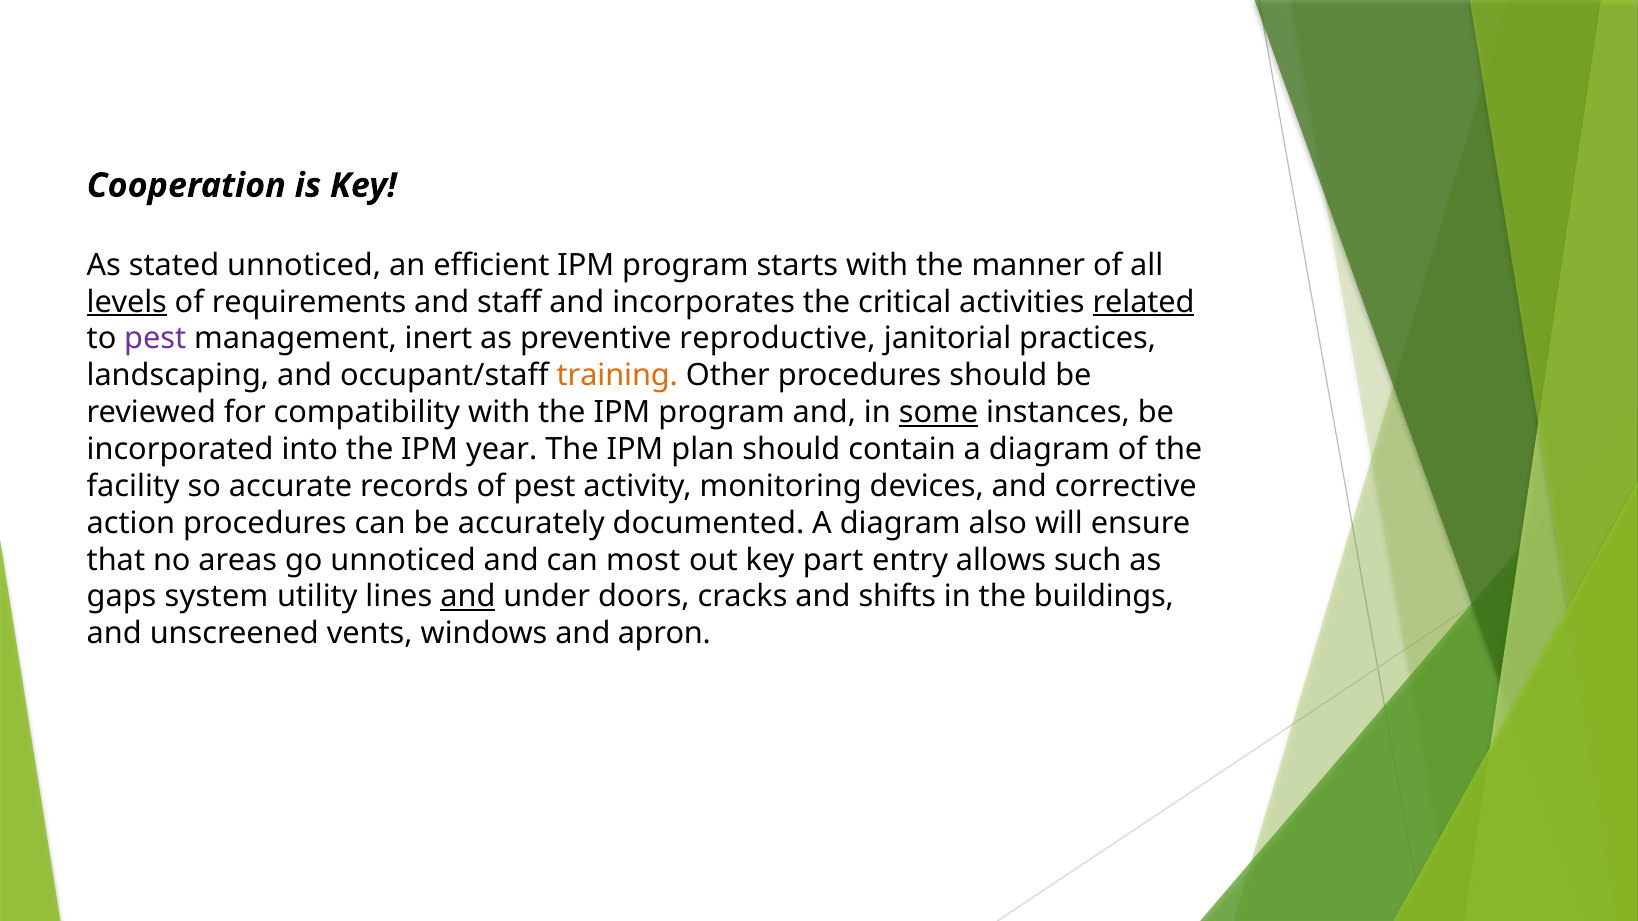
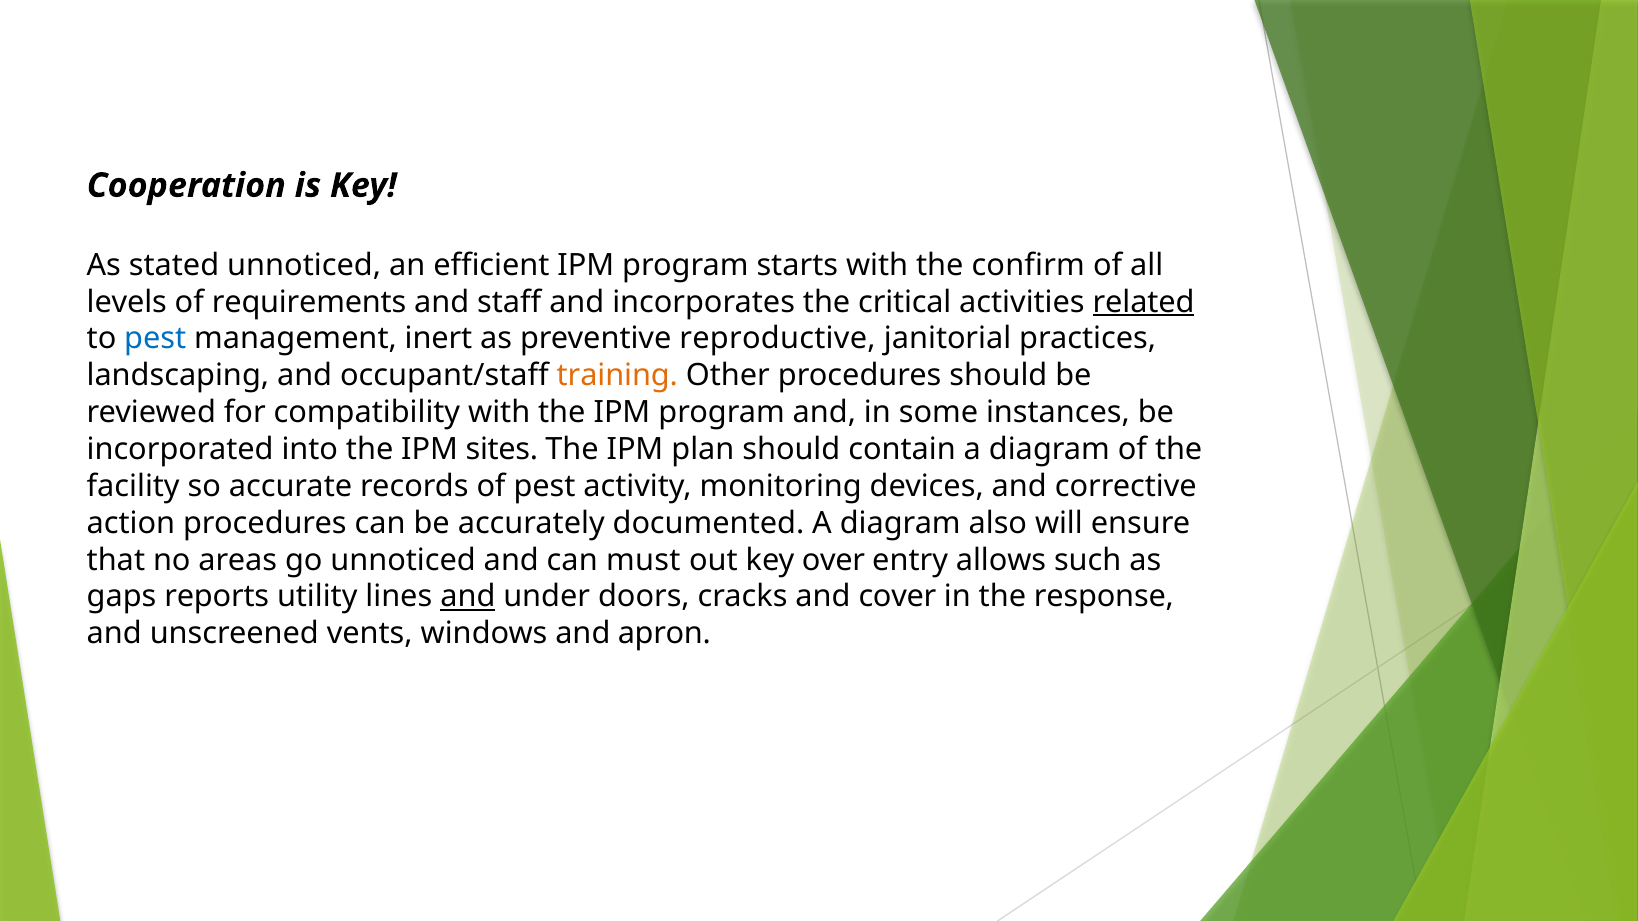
manner: manner -> confirm (1028, 265)
levels underline: present -> none (127, 302)
pest colour: purple -> blue (155, 339)
some underline: present -> none (938, 413)
year: year -> sites (502, 450)
most: most -> must (643, 560)
part: part -> over (833, 560)
system: system -> reports (217, 597)
shifts: shifts -> cover (897, 597)
buildings: buildings -> response (1104, 597)
